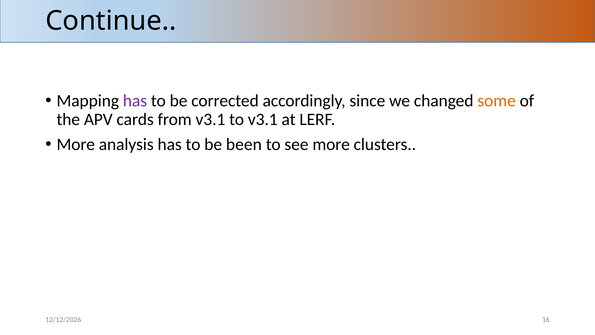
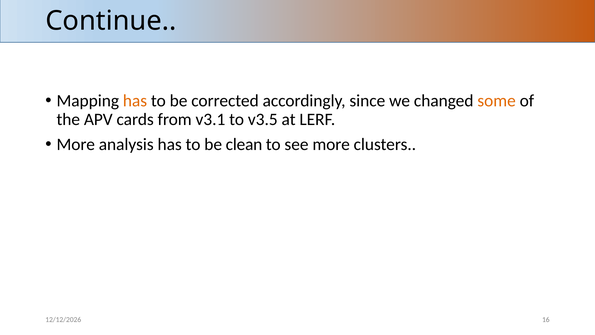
has colour: purple -> orange (135, 101)
to v3.1: v3.1 -> v3.5 (263, 119)
been: been -> clean (244, 144)
